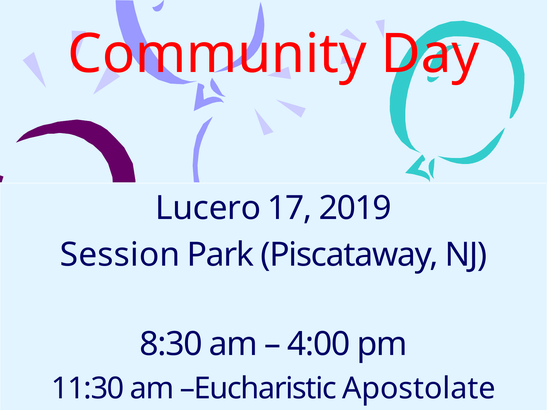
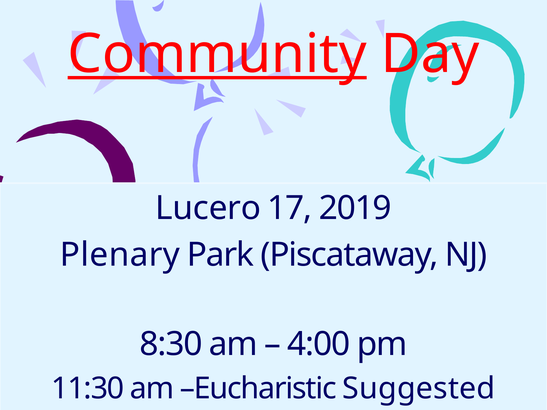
Community underline: none -> present (217, 54)
Session: Session -> Plenary (120, 255)
Apostolate: Apostolate -> Suggested (419, 389)
